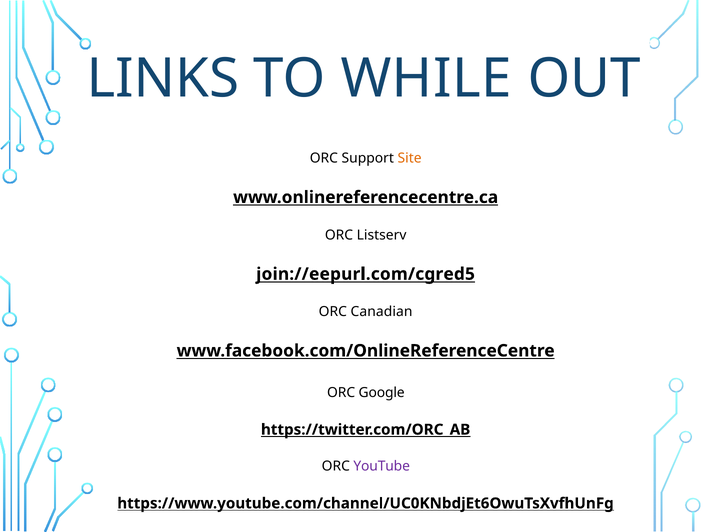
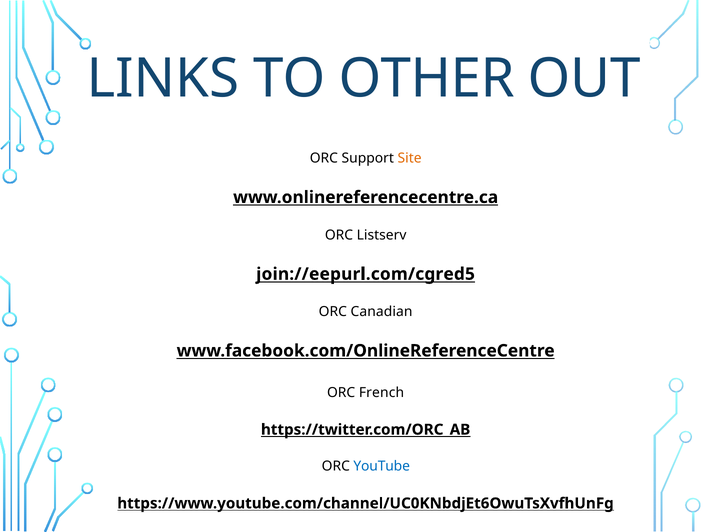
WHILE: WHILE -> OTHER (427, 79)
Google: Google -> French (382, 392)
YouTube colour: purple -> blue (382, 466)
